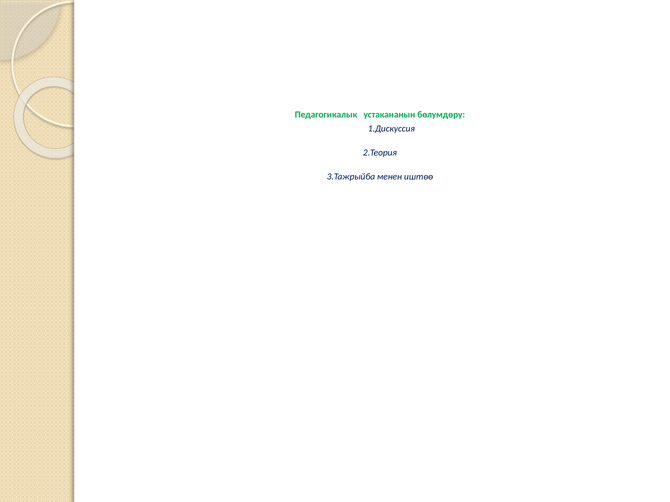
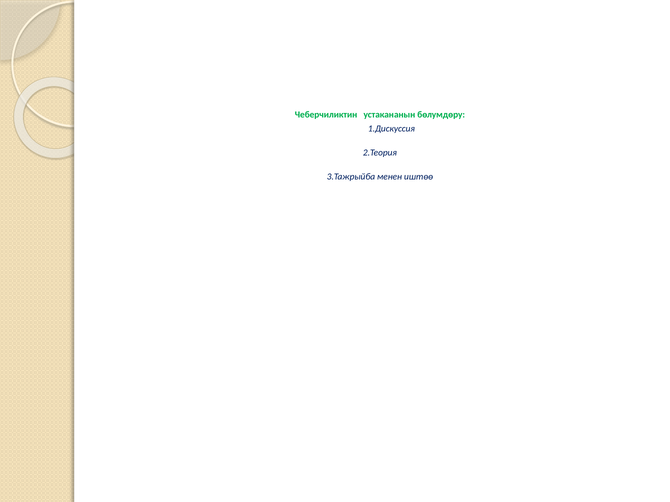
Педагогикалык: Педагогикалык -> Чеберчиликтин (326, 115)
